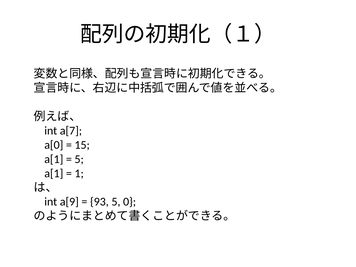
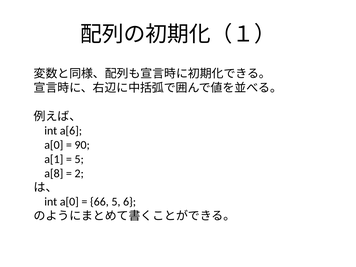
a[7: a[7 -> a[6 (71, 131)
15: 15 -> 90 (82, 145)
a[1: a[1 -> a[8 (54, 173)
1: 1 -> 2 (79, 173)
int a[9: a[9 -> a[0 (69, 202)
93: 93 -> 66 (99, 202)
0: 0 -> 6 (130, 202)
